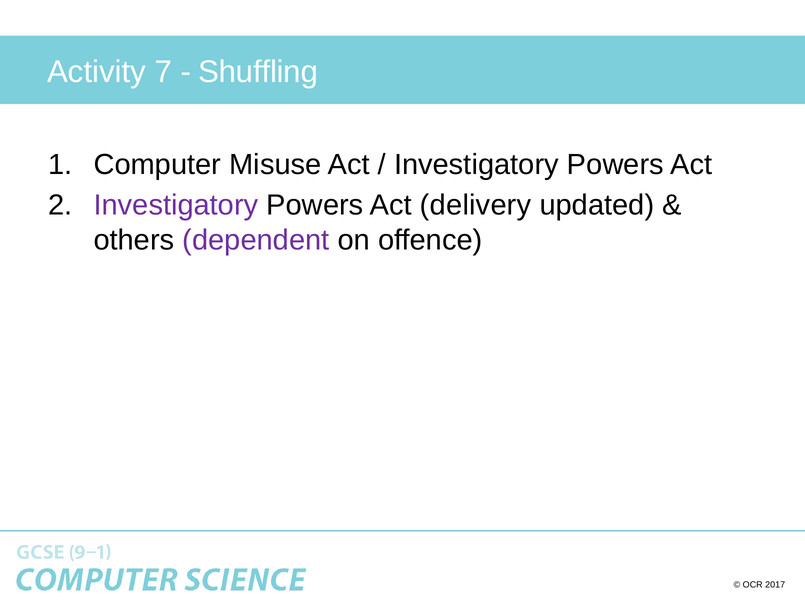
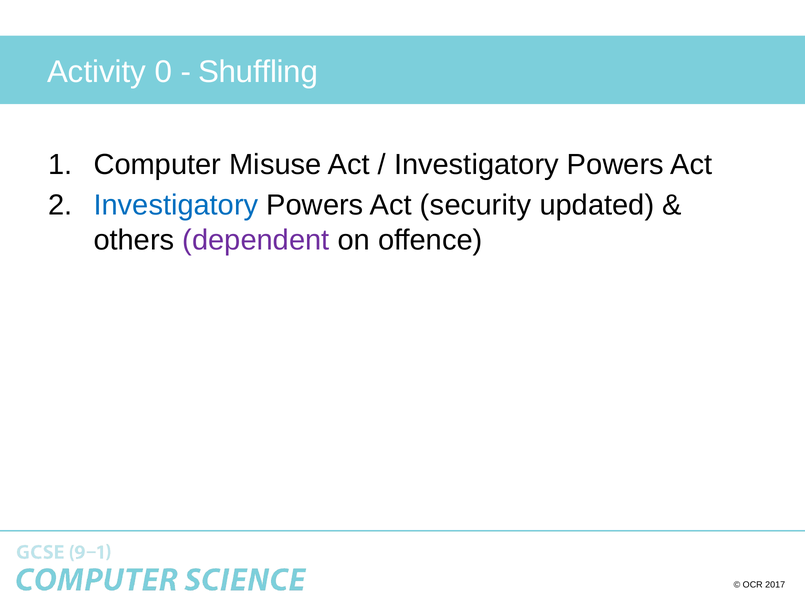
7: 7 -> 0 (163, 72)
Investigatory colour: purple -> blue (176, 205)
delivery: delivery -> security (476, 205)
